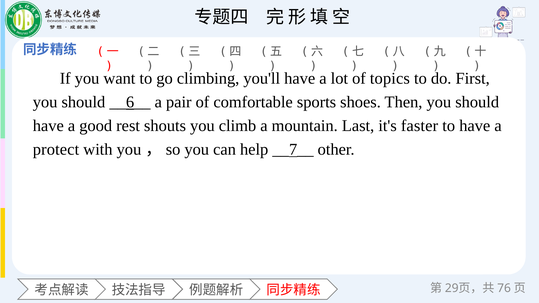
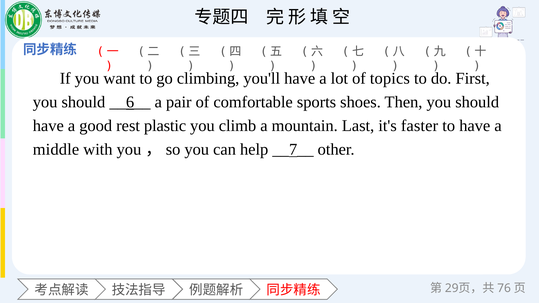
shouts: shouts -> plastic (165, 126)
protect: protect -> middle (56, 149)
